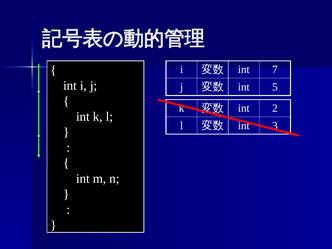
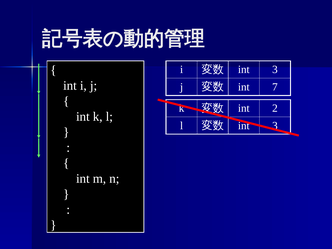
7: 7 -> 3 (275, 70)
5: 5 -> 7 (275, 87)
